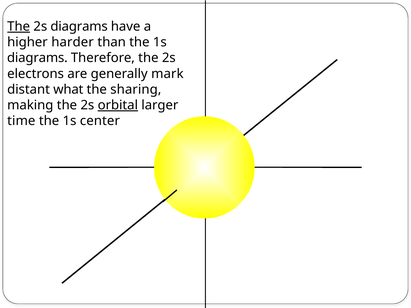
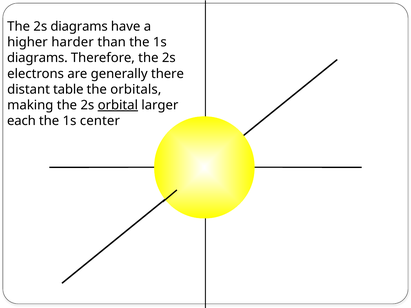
The underline: present -> none (19, 27)
mark: mark -> there (168, 74)
what: what -> table (68, 89)
sharing: sharing -> orbitals (136, 89)
time: time -> each (21, 121)
